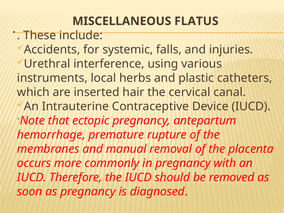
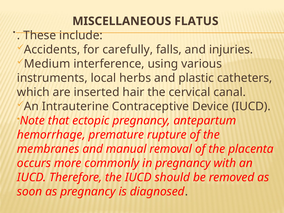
systemic: systemic -> carefully (128, 50)
Urethral: Urethral -> Medium (47, 64)
